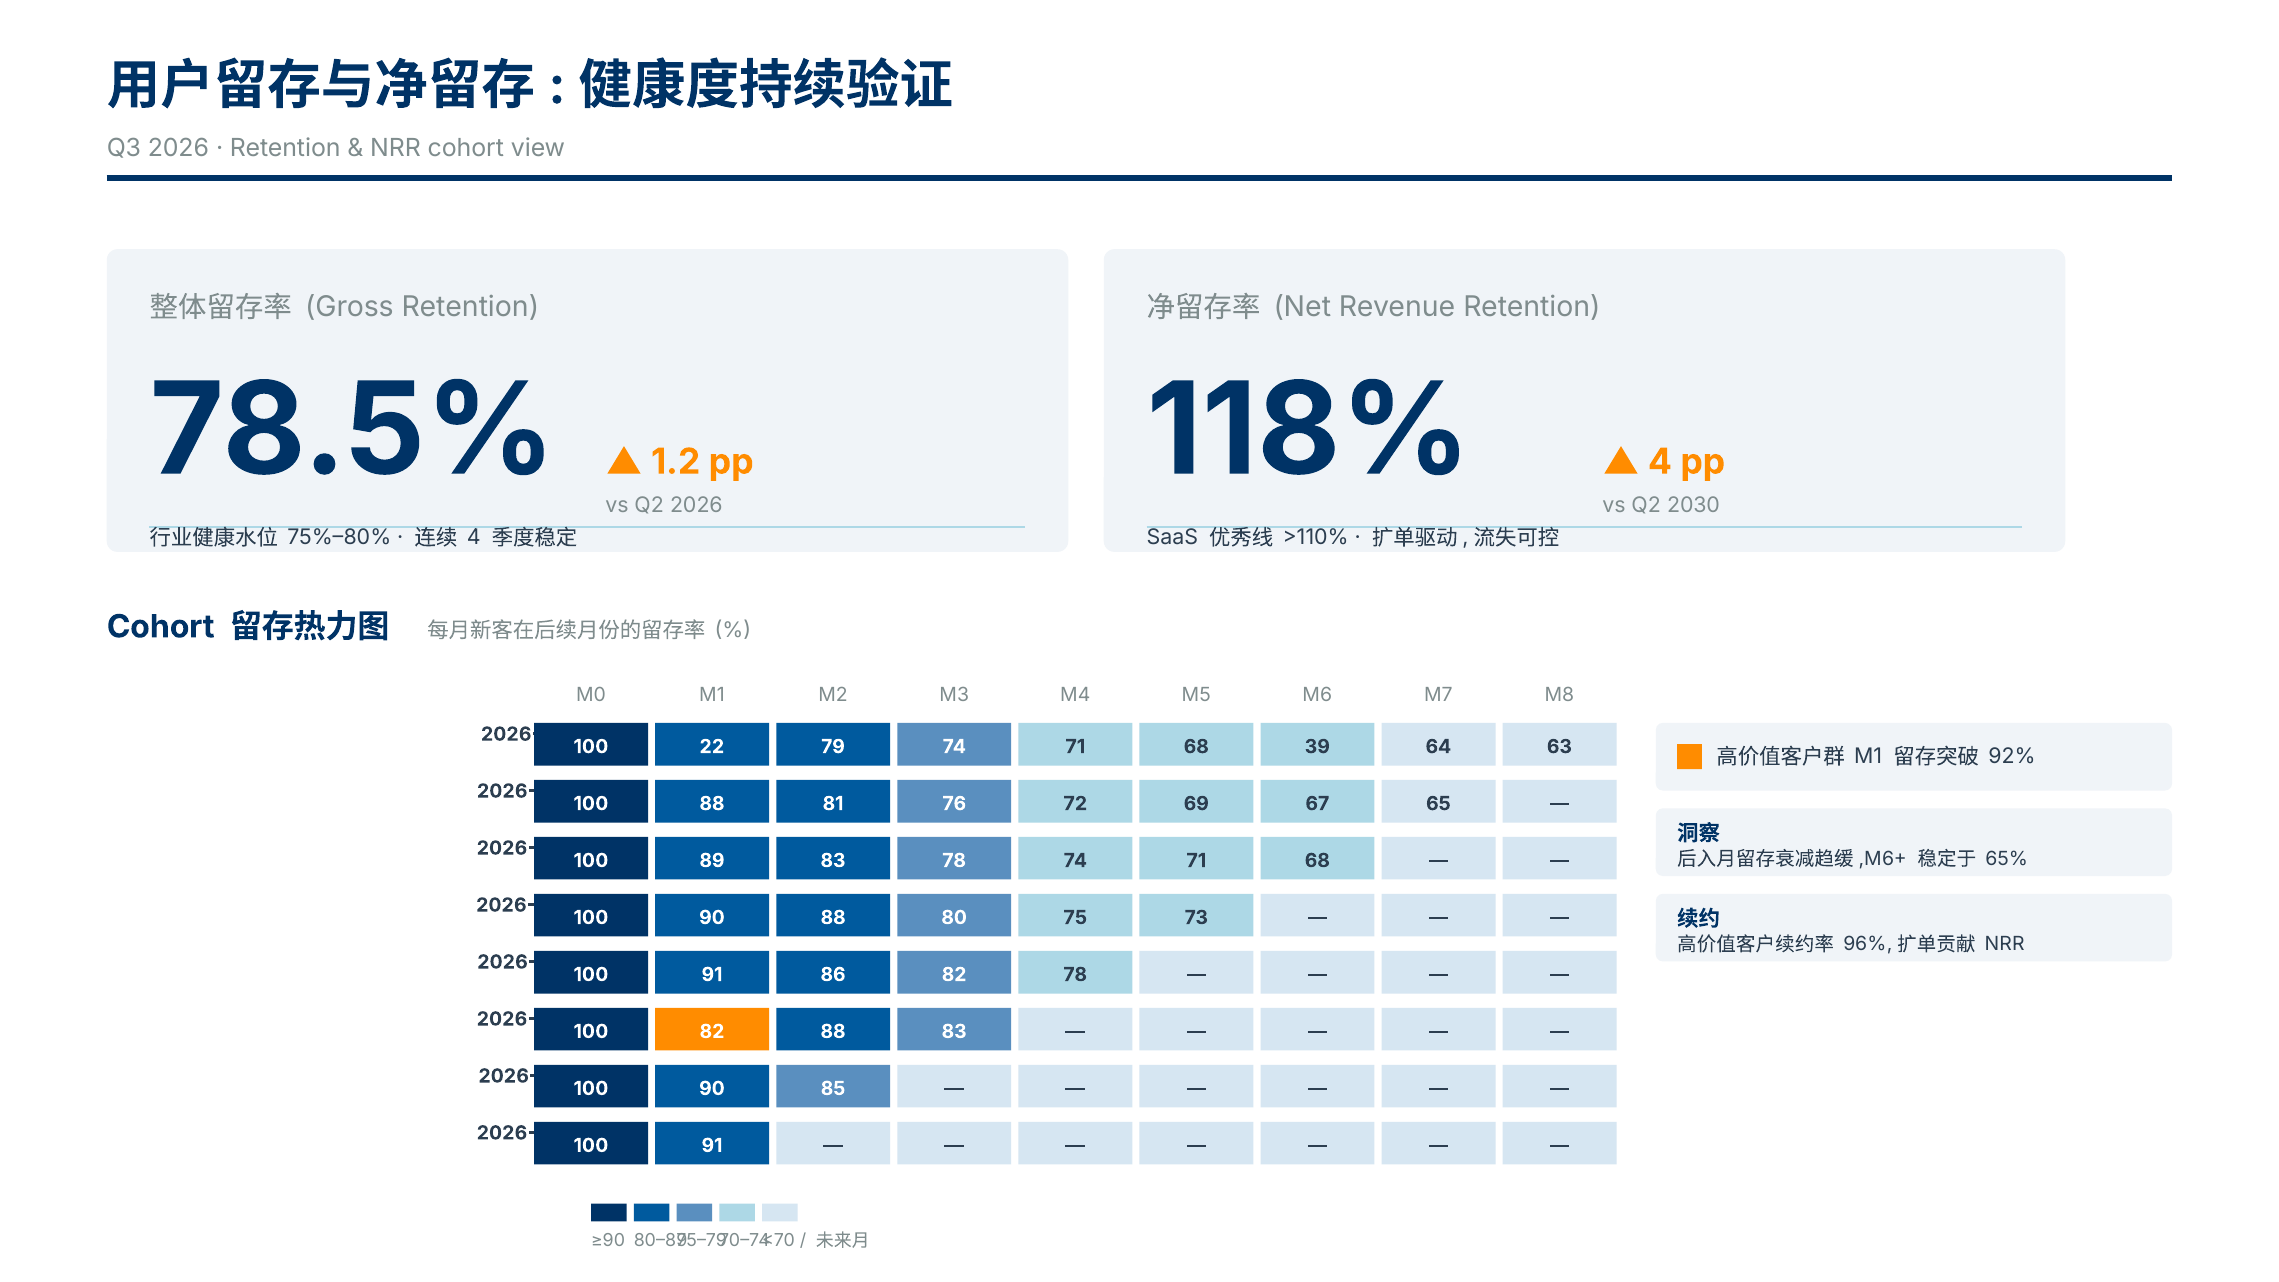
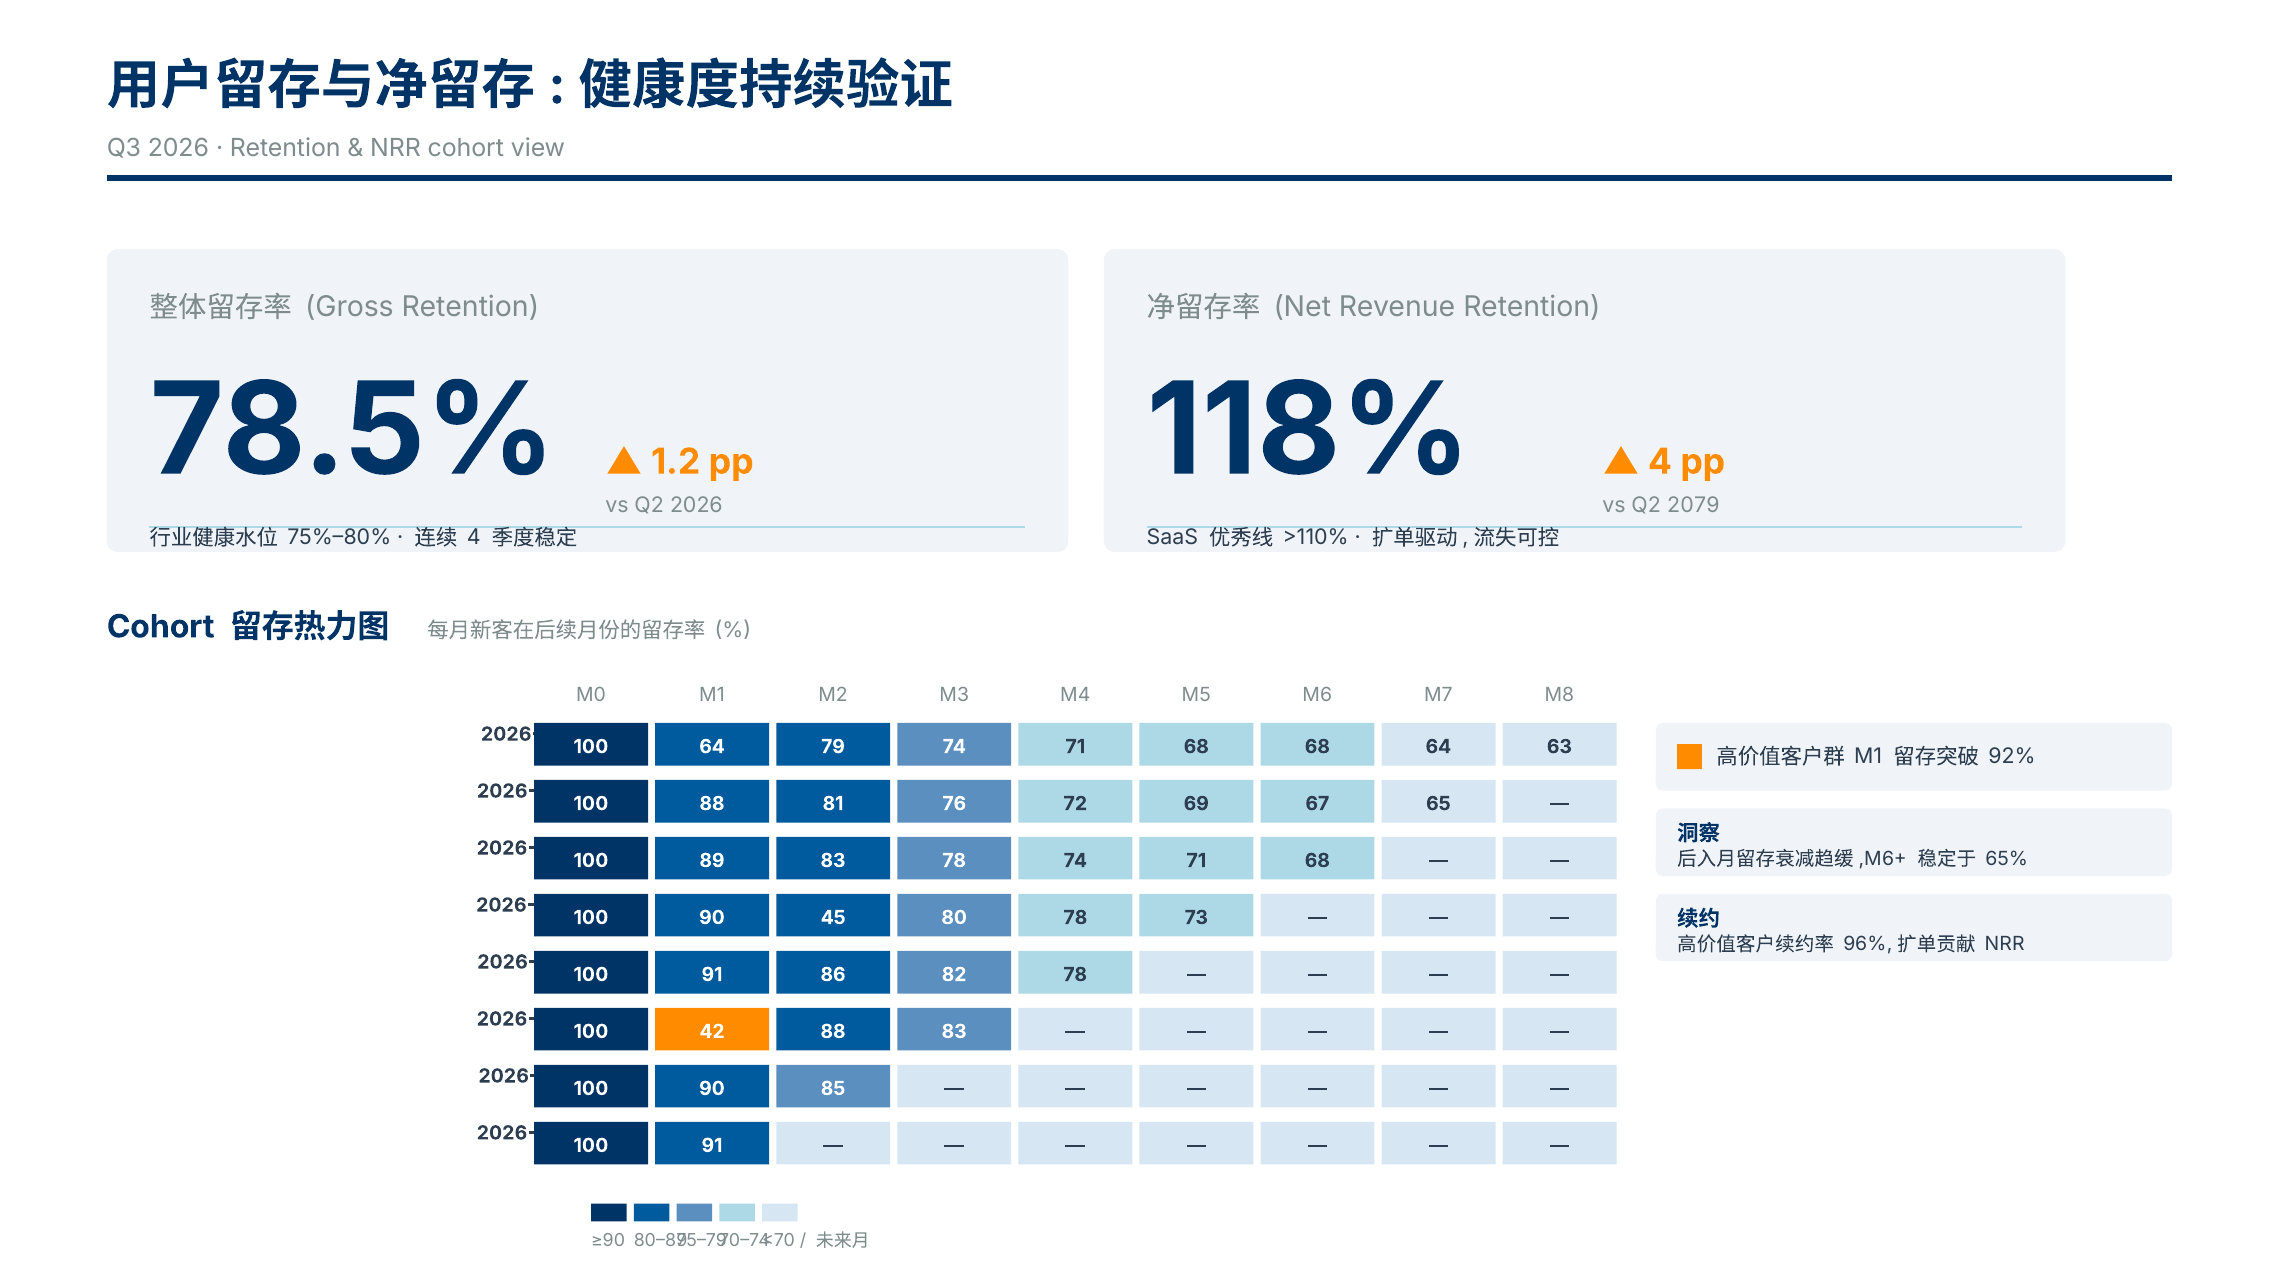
2030: 2030 -> 2079 (1693, 506)
100 22: 22 -> 64 (712, 747)
68 39: 39 -> 68 (1317, 747)
90 88: 88 -> 45 (833, 918)
80 75: 75 -> 78 (1075, 918)
100 82: 82 -> 42 (712, 1032)
